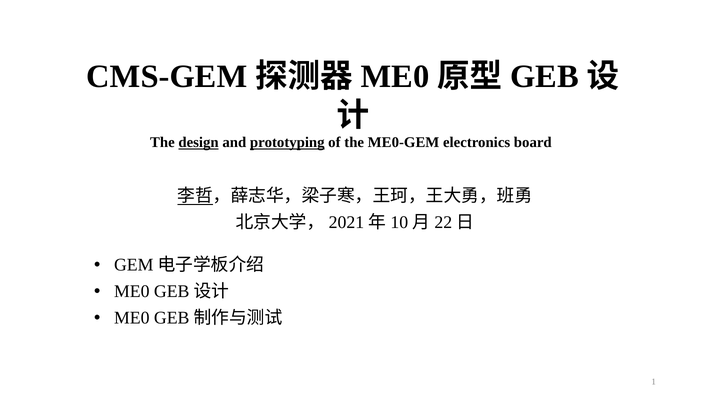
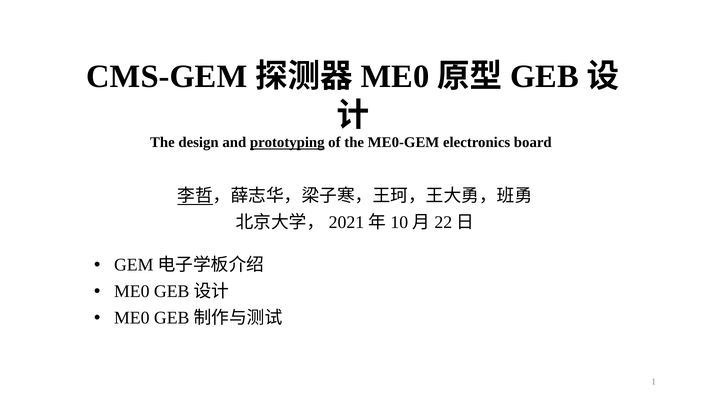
design underline: present -> none (199, 142)
